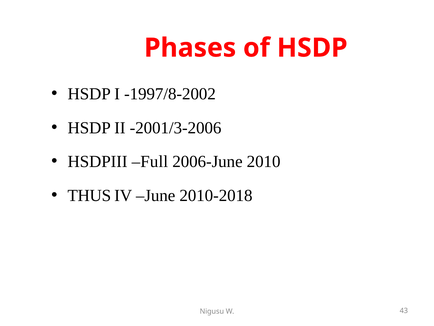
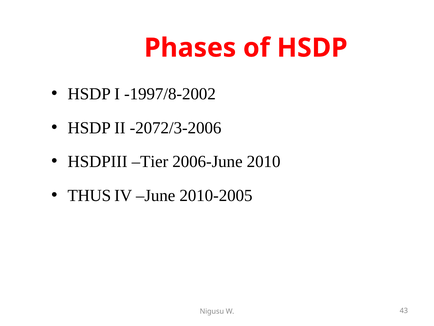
-2001/3-2006: -2001/3-2006 -> -2072/3-2006 (176, 128)
Full: Full -> Tier (150, 161)
2010-2018: 2010-2018 -> 2010-2005 (216, 195)
